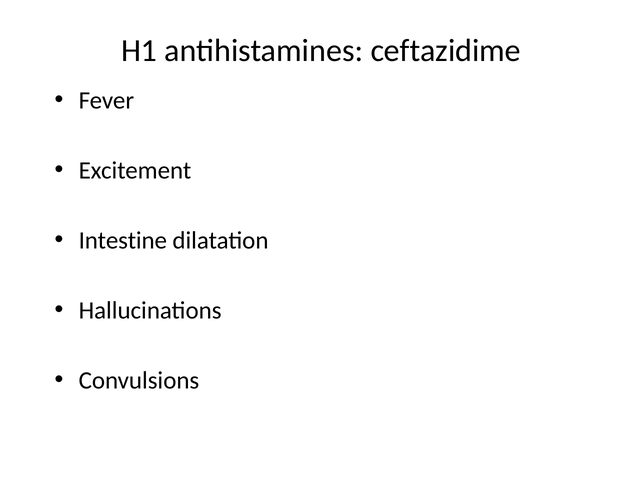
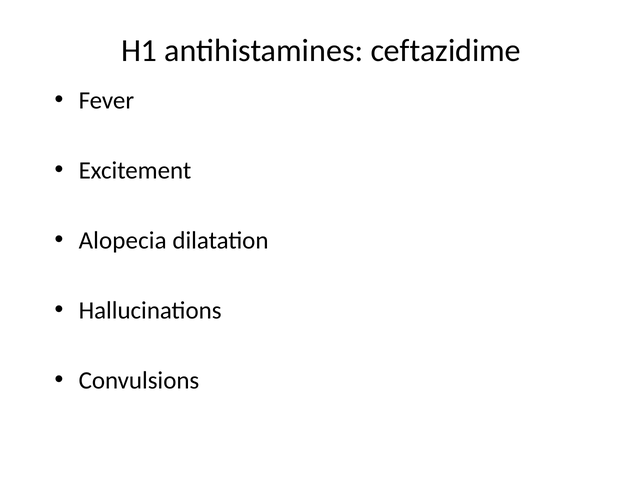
Intestine: Intestine -> Alopecia (123, 240)
